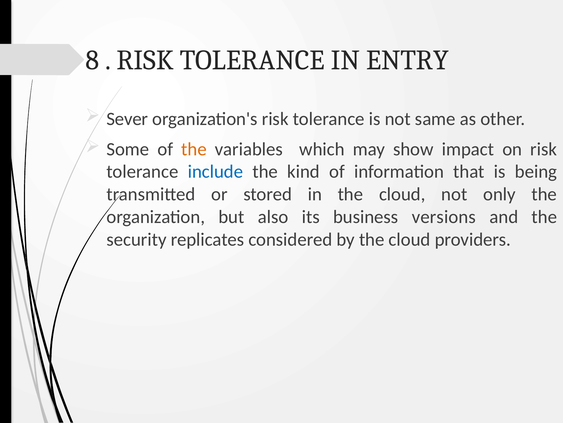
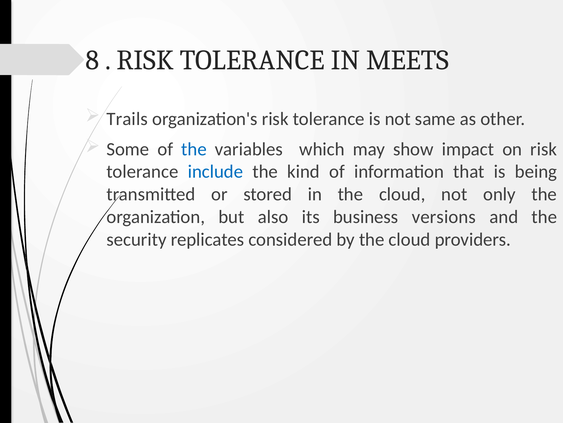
ENTRY: ENTRY -> MEETS (407, 60)
Sever: Sever -> Trails (127, 119)
the colour: orange -> blue (194, 149)
